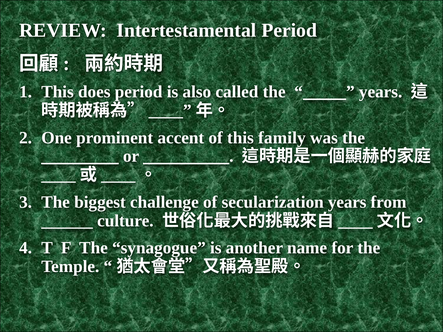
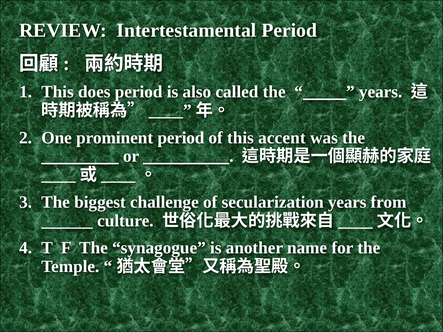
prominent accent: accent -> period (181, 138)
family: family -> accent (282, 138)
